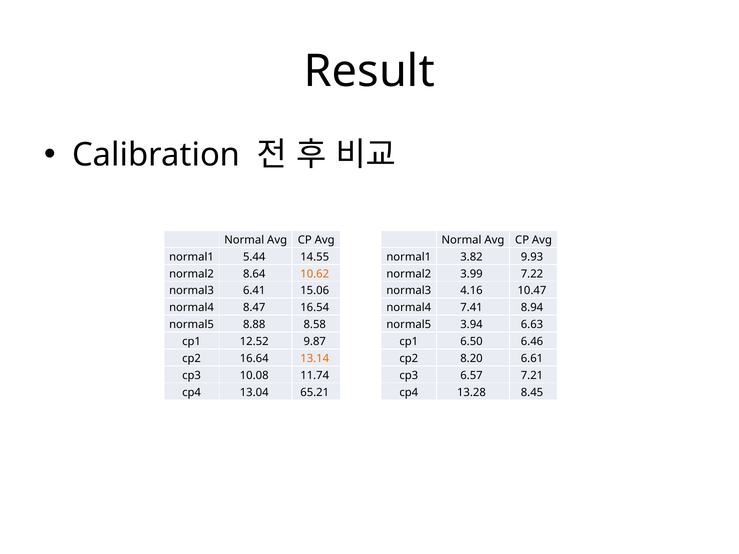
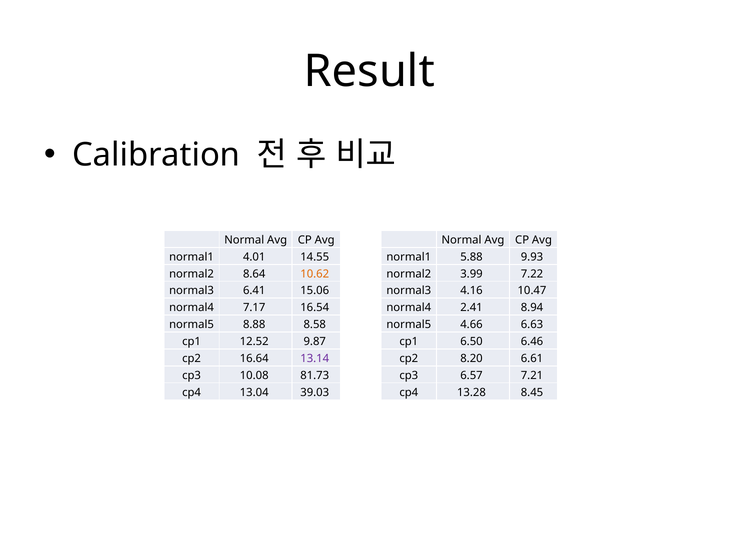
5.44: 5.44 -> 4.01 (254, 257)
3.82: 3.82 -> 5.88 (471, 257)
8.47: 8.47 -> 7.17 (254, 308)
7.41: 7.41 -> 2.41 (471, 308)
3.94: 3.94 -> 4.66 (471, 325)
13.14 colour: orange -> purple (315, 359)
11.74: 11.74 -> 81.73 (315, 376)
65.21: 65.21 -> 39.03 (315, 392)
